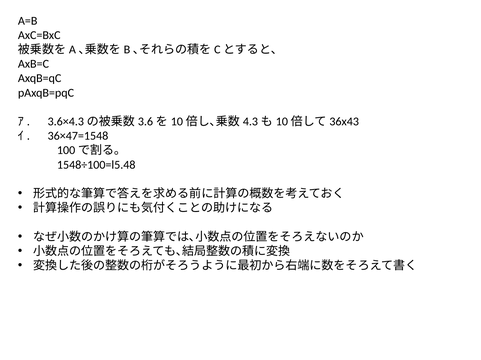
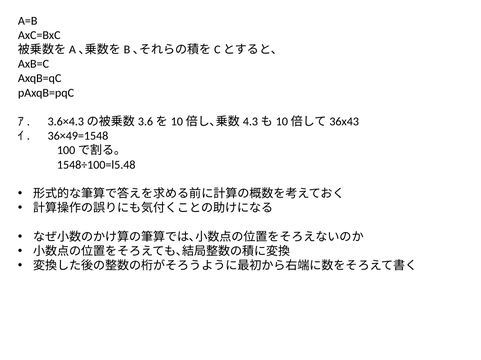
36×47=1548: 36×47=1548 -> 36×49=1548 (78, 136)
